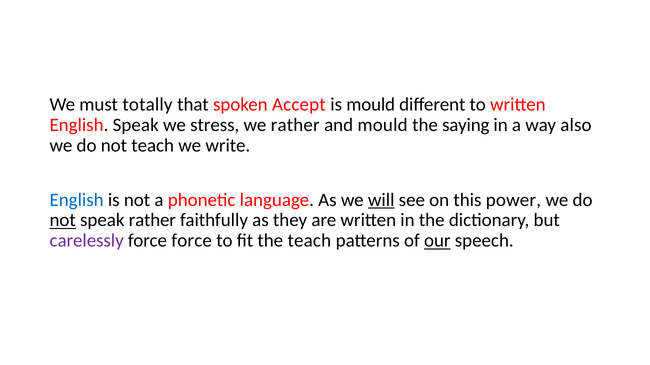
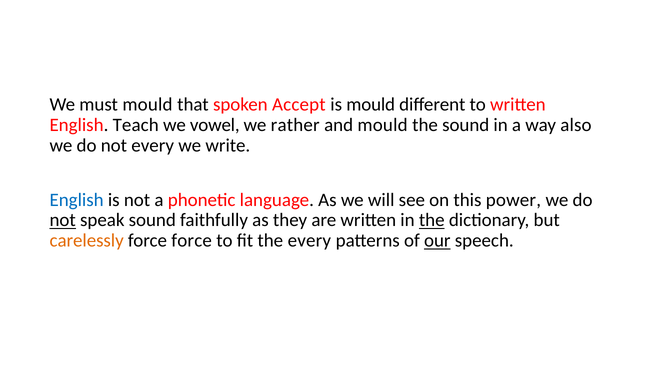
must totally: totally -> mould (147, 105)
English Speak: Speak -> Teach (136, 125)
stress: stress -> vowel (215, 125)
the saying: saying -> sound (466, 125)
not teach: teach -> every (153, 146)
will underline: present -> none (381, 200)
speak rather: rather -> sound (152, 221)
the underline: none -> present (432, 221)
carelessly colour: purple -> orange (87, 241)
the teach: teach -> every (309, 241)
